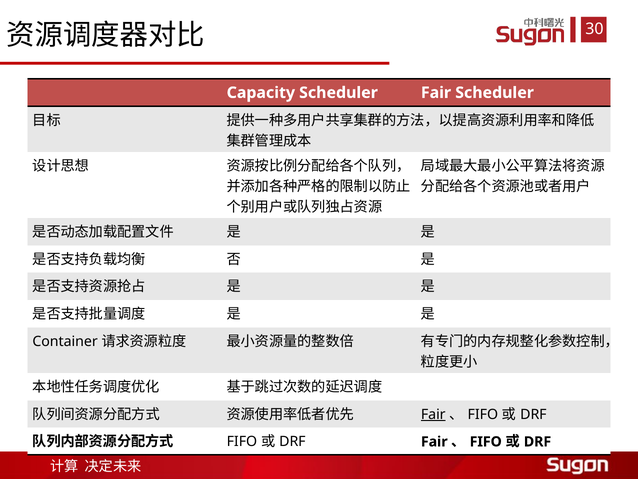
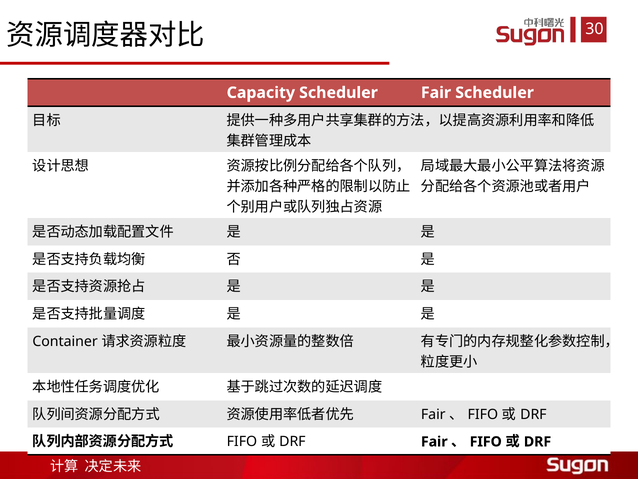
Fair underline: present -> none (433, 414)
